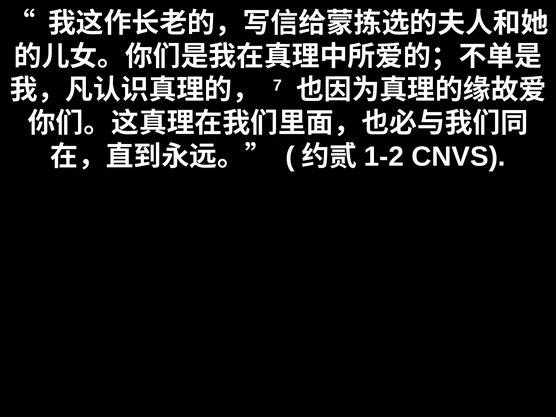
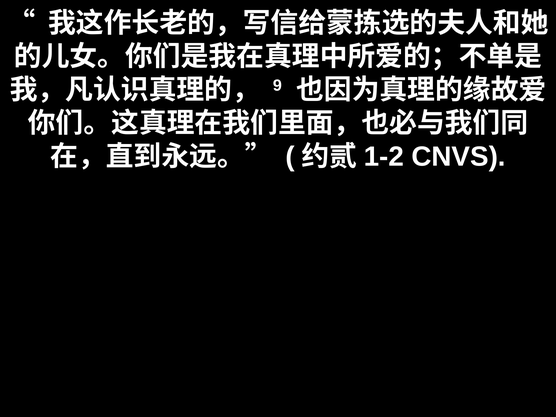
7: 7 -> 9 (277, 85)
